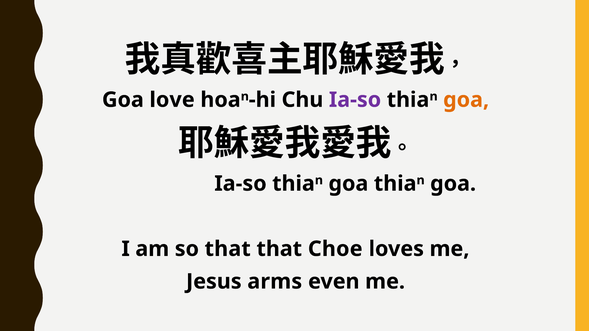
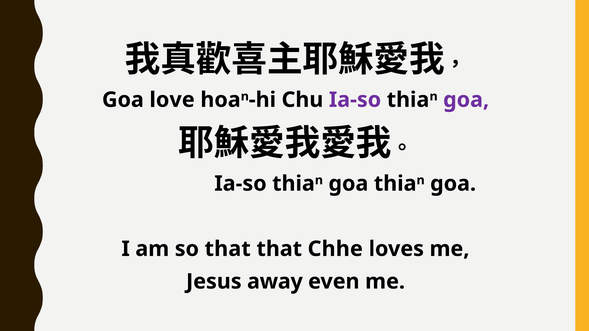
goa colour: orange -> purple (466, 100)
Choe: Choe -> Chhe (335, 249)
arms: arms -> away (275, 282)
